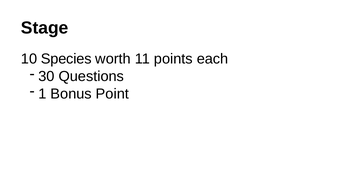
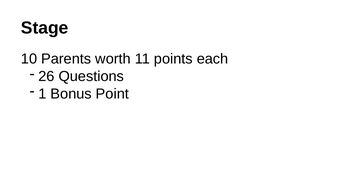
Species: Species -> Parents (66, 59)
30: 30 -> 26 (46, 76)
